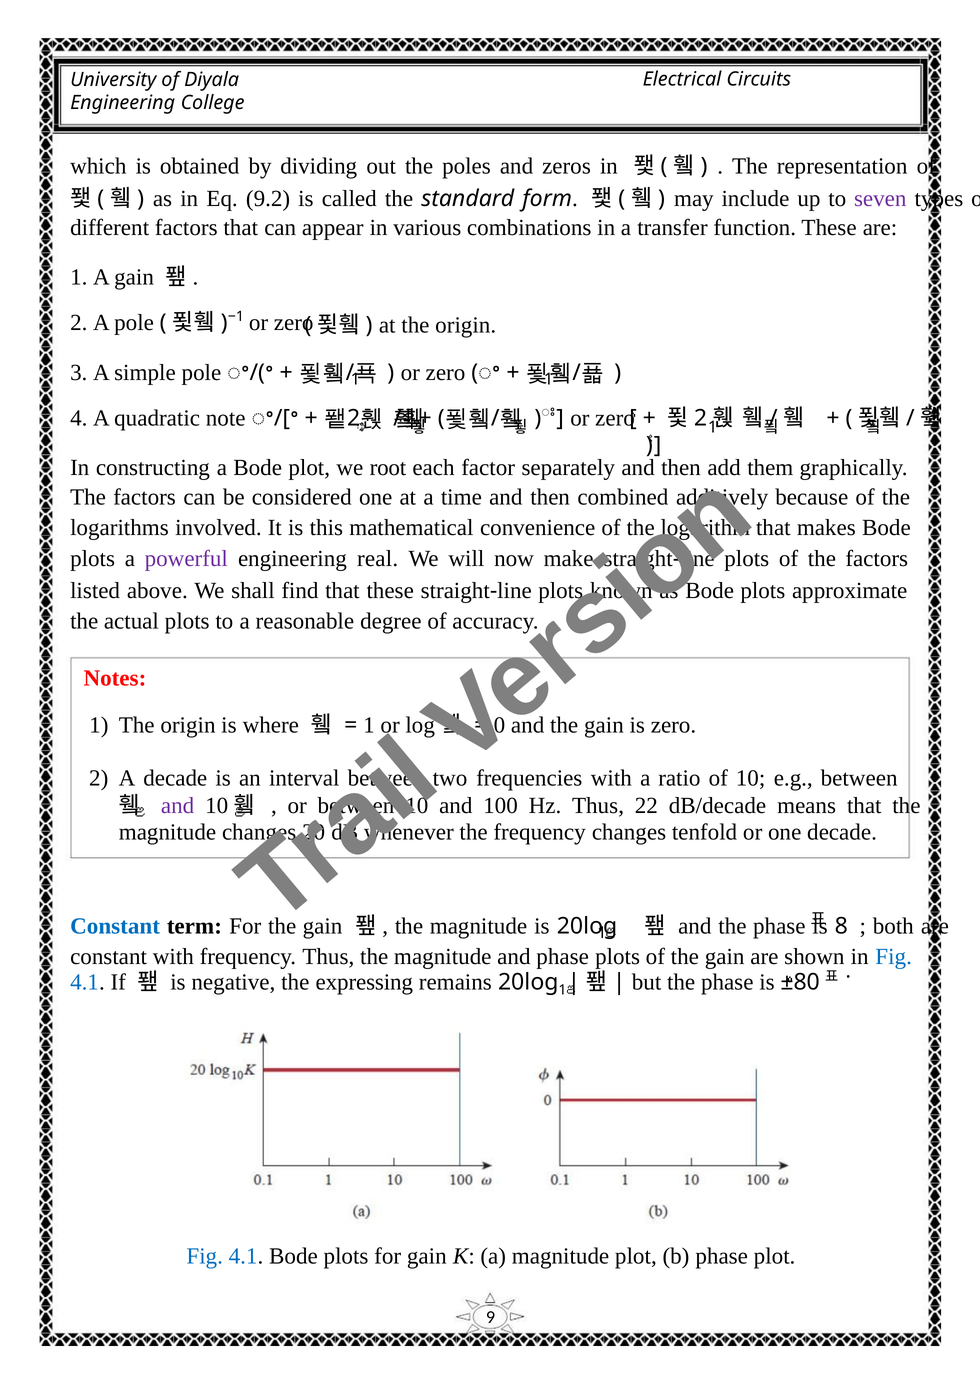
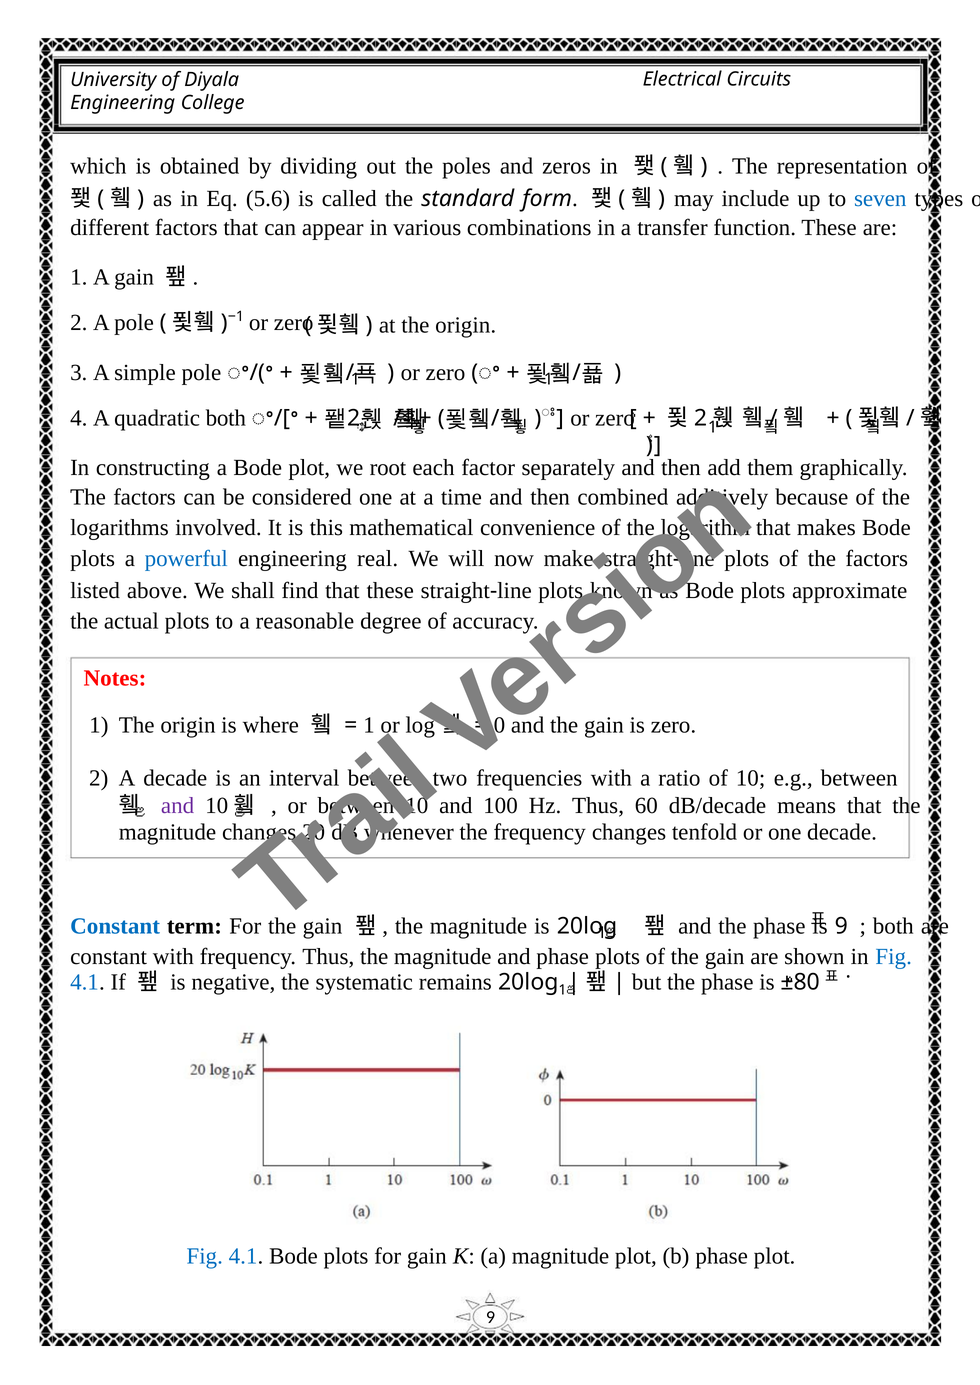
9.2: 9.2 -> 5.6 (268, 199)
seven colour: purple -> blue (880, 199)
quadratic note: note -> both (226, 418)
powerful colour: purple -> blue (186, 559)
22: 22 -> 60 (646, 806)
8: 8 -> 9 (841, 926)
expressing: expressing -> systematic (364, 983)
